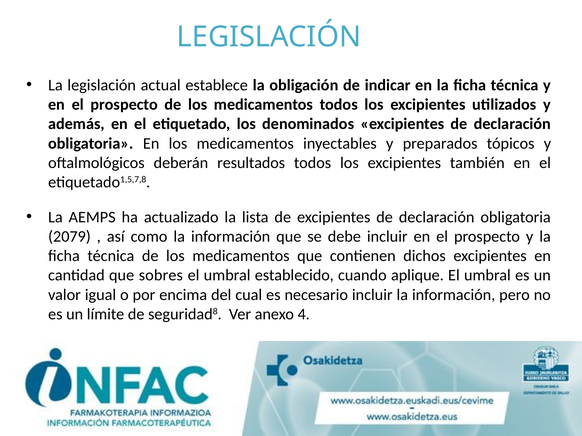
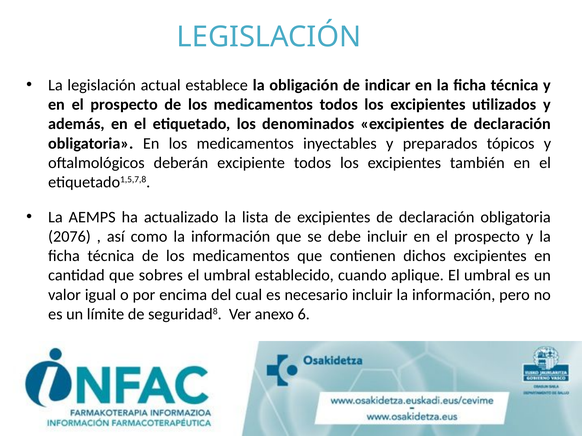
resultados: resultados -> excipiente (251, 163)
2079: 2079 -> 2076 (69, 237)
4: 4 -> 6 (304, 314)
